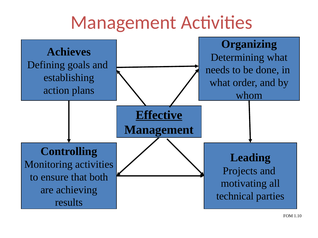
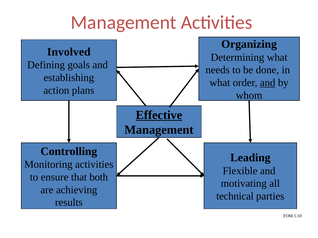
Achieves: Achieves -> Involved (69, 52)
and underline: none -> present (268, 83)
Projects: Projects -> Flexible (240, 171)
